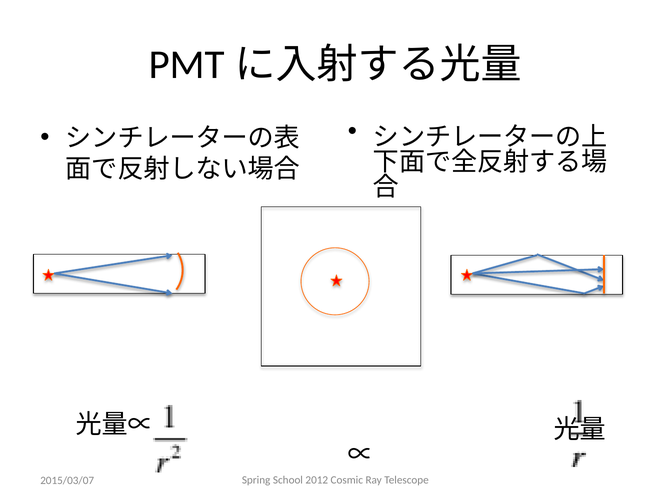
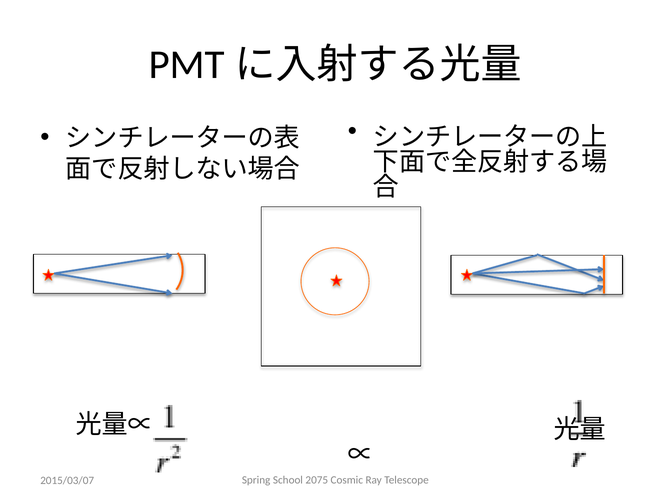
2012: 2012 -> 2075 (317, 480)
